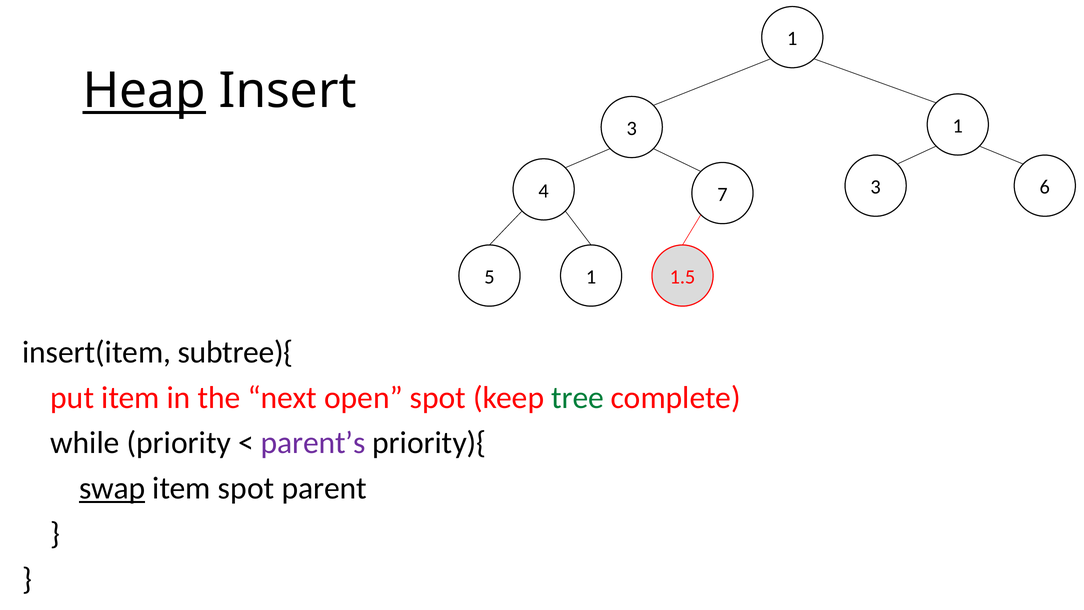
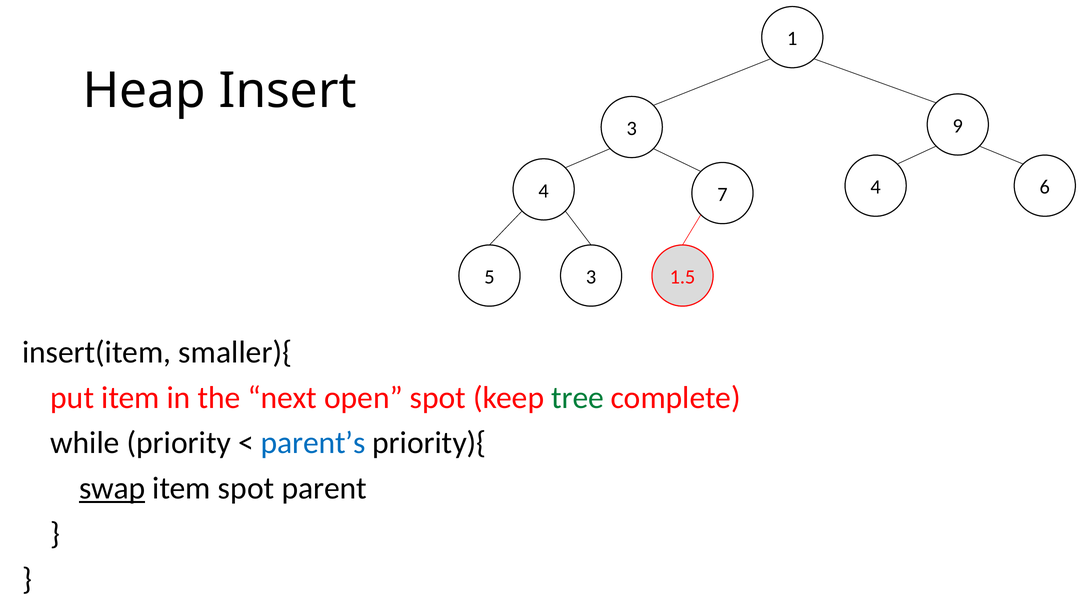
Heap underline: present -> none (144, 91)
3 1: 1 -> 9 (958, 126)
7 3: 3 -> 4 (876, 187)
5 1: 1 -> 3 (591, 277)
subtree){: subtree){ -> smaller){ (235, 352)
parent’s colour: purple -> blue (313, 443)
